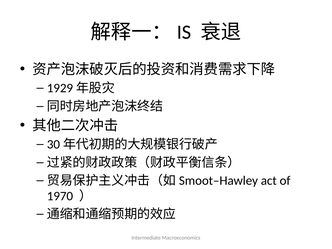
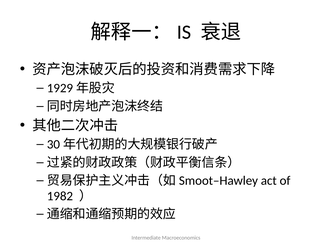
1970: 1970 -> 1982 (60, 196)
